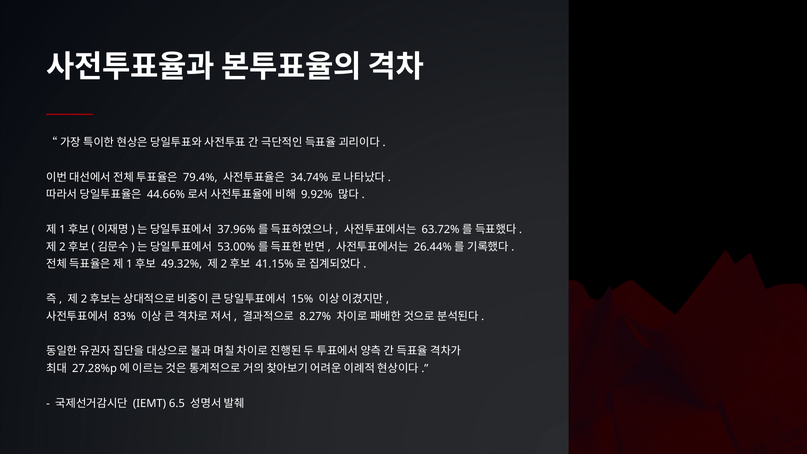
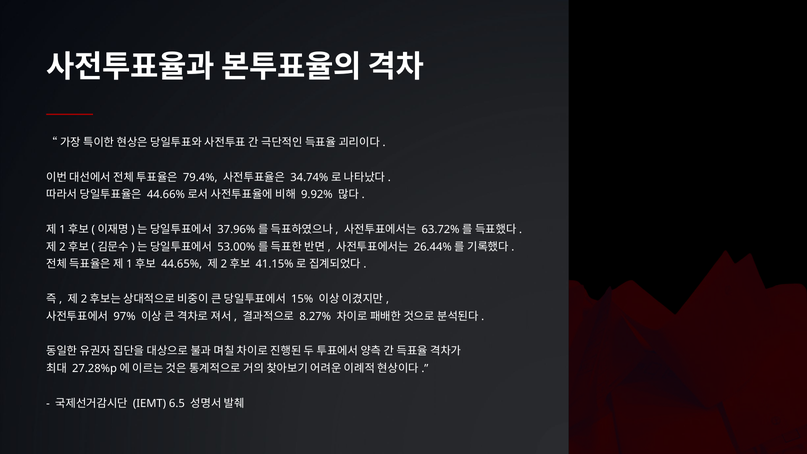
49.32%: 49.32% -> 44.65% (182, 264)
83%: 83% -> 97% (124, 316)
